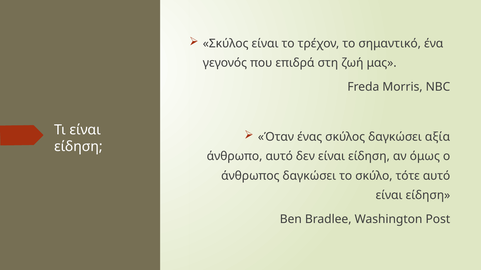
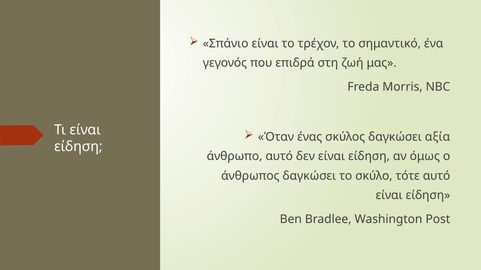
Σκύλος: Σκύλος -> Σπάνιο (226, 44)
